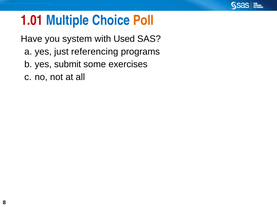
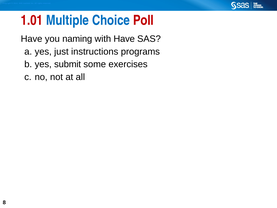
Poll colour: orange -> red (143, 20)
system: system -> naming (77, 39)
with Used: Used -> Have (124, 39)
referencing: referencing -> instructions (95, 51)
